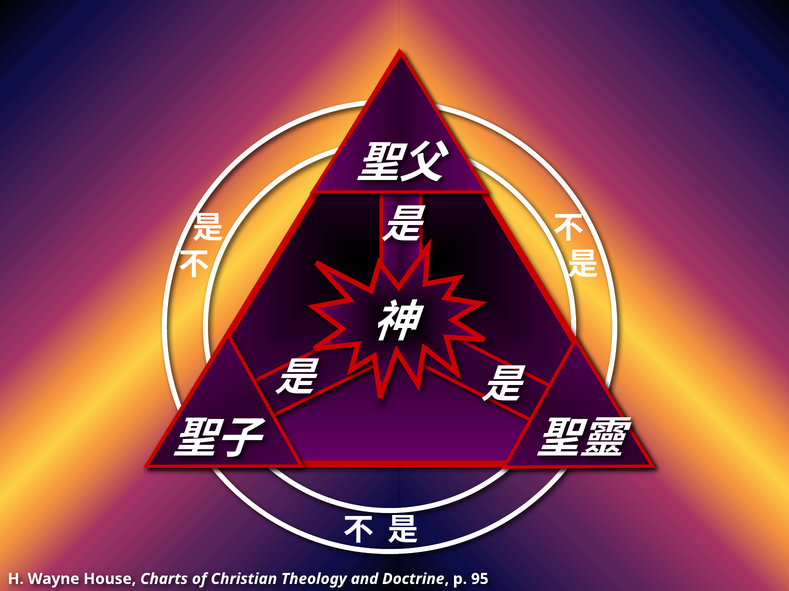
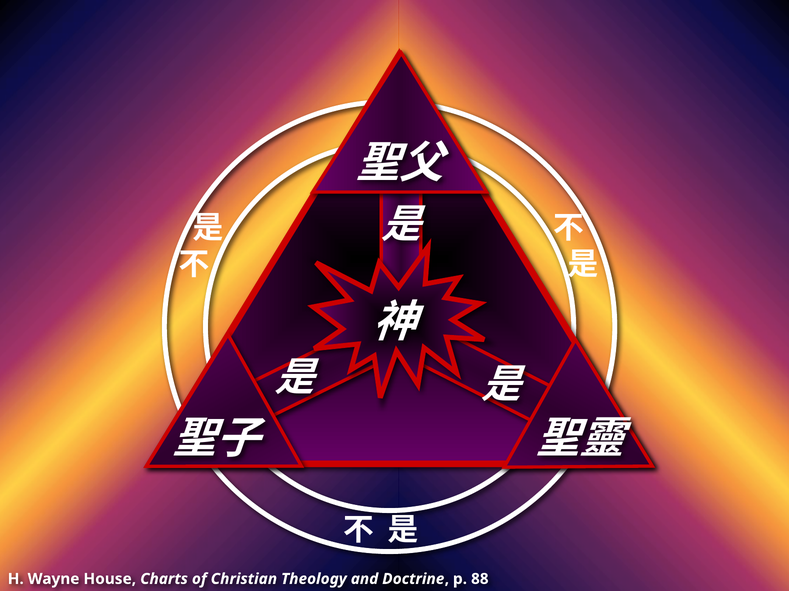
95: 95 -> 88 (480, 580)
